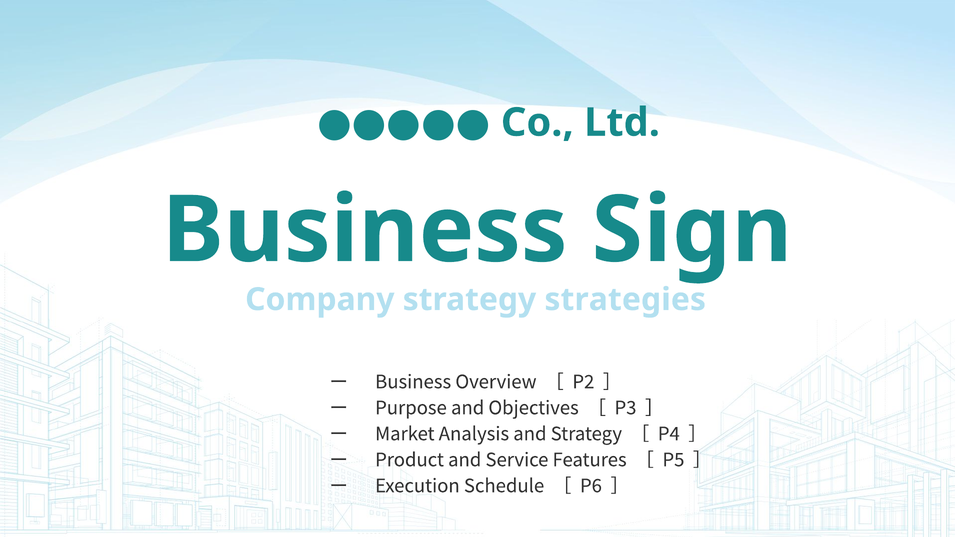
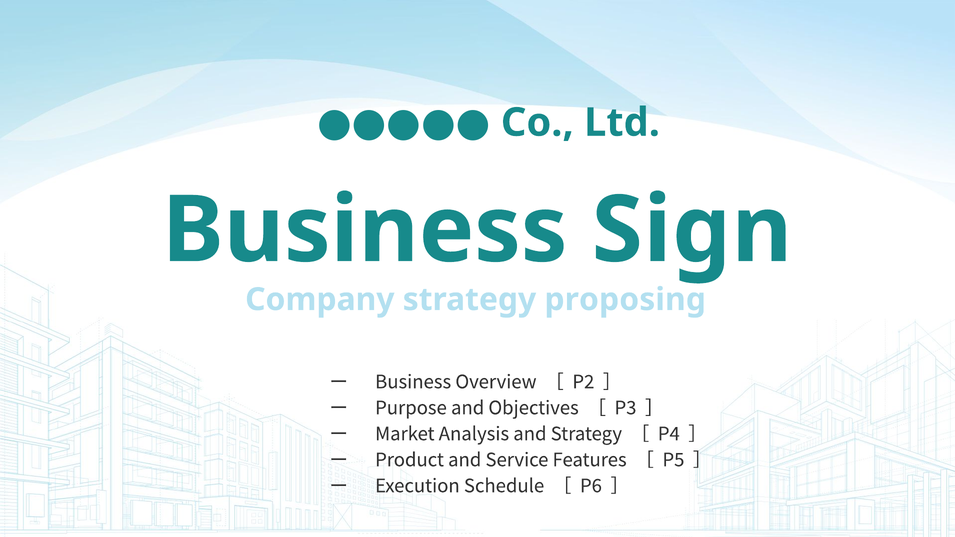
strategies: strategies -> proposing (625, 300)
